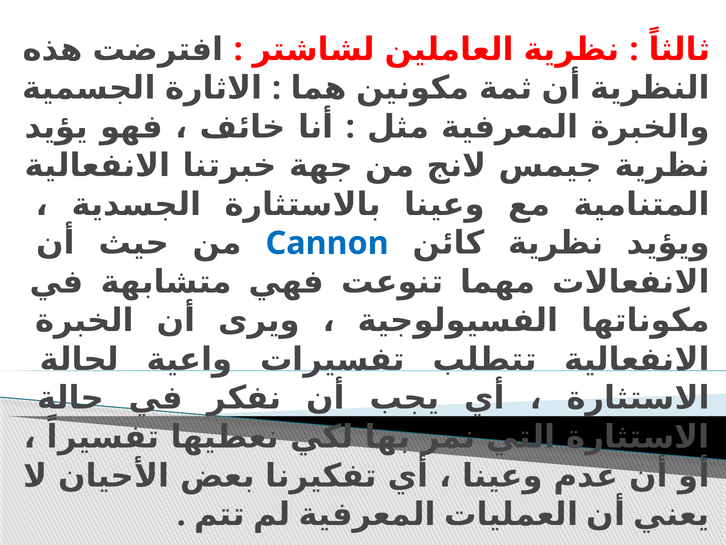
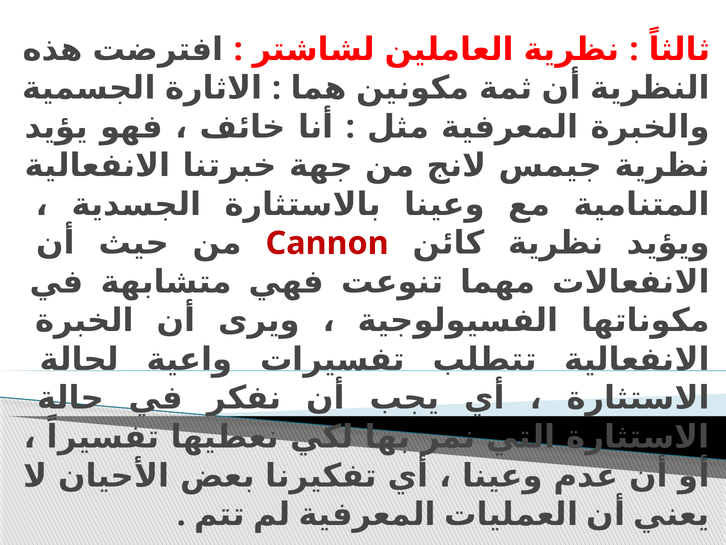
Cannon colour: blue -> red (327, 243)
